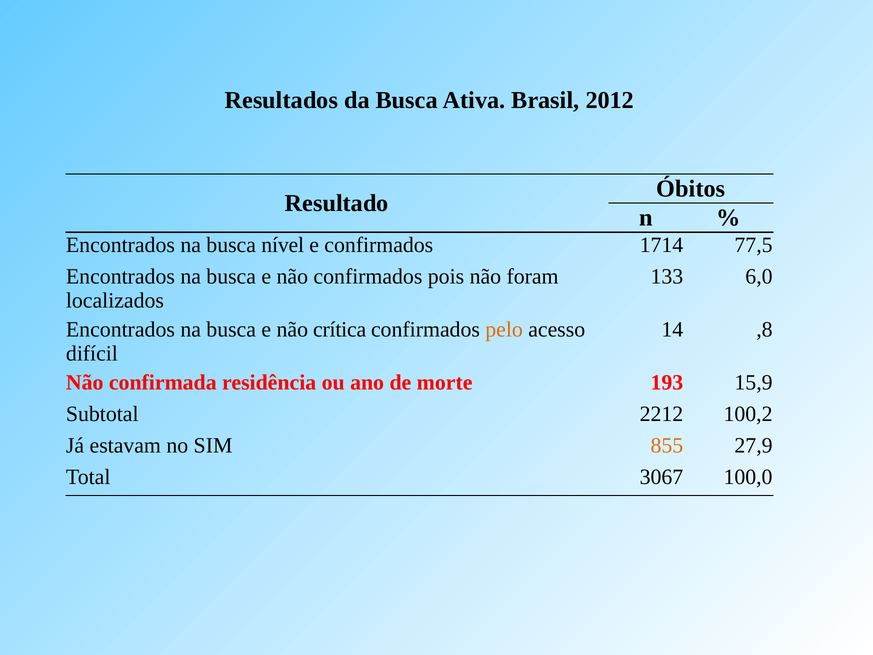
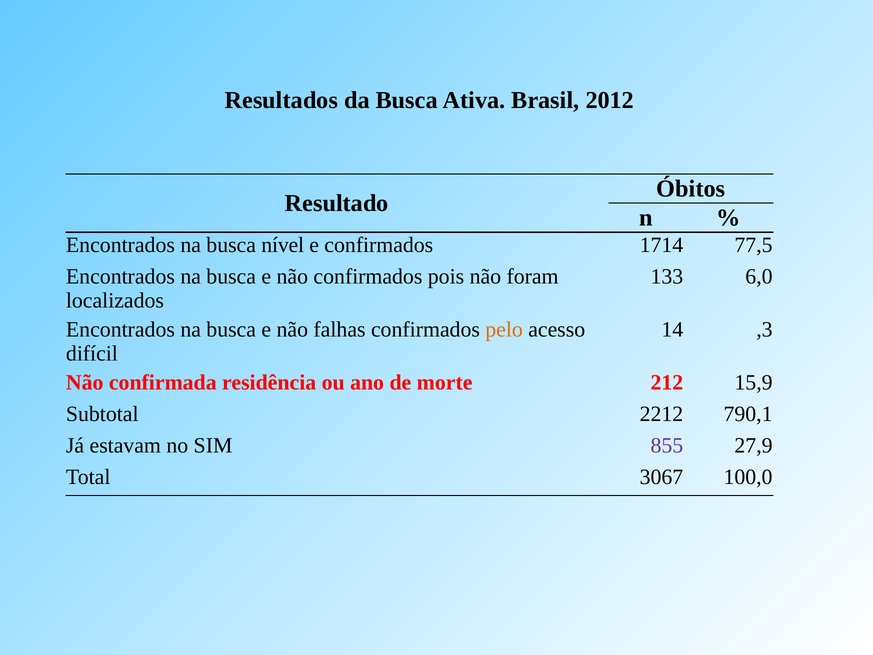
crítica: crítica -> falhas (340, 329)
,8: ,8 -> ,3 (764, 329)
193: 193 -> 212 (667, 383)
100,2: 100,2 -> 790,1 (748, 414)
855 colour: orange -> purple (667, 445)
